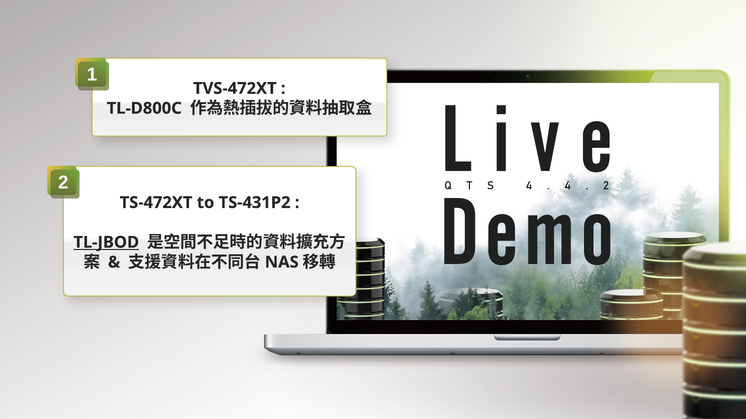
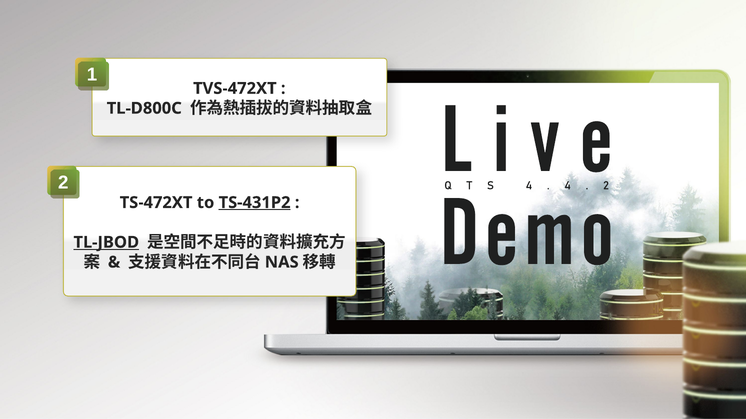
TS-431P2 underline: none -> present (255, 203)
